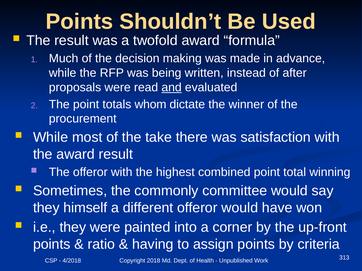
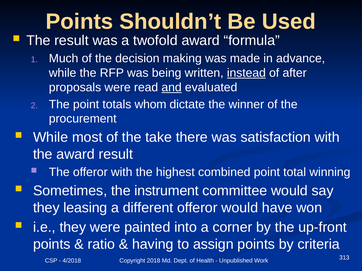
instead underline: none -> present (246, 73)
commonly: commonly -> instrument (167, 191)
himself: himself -> leasing (85, 208)
